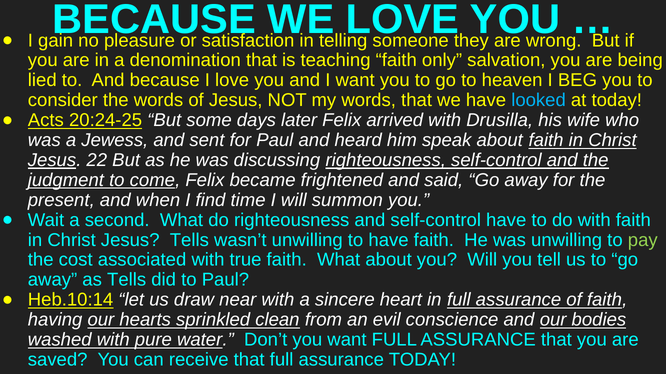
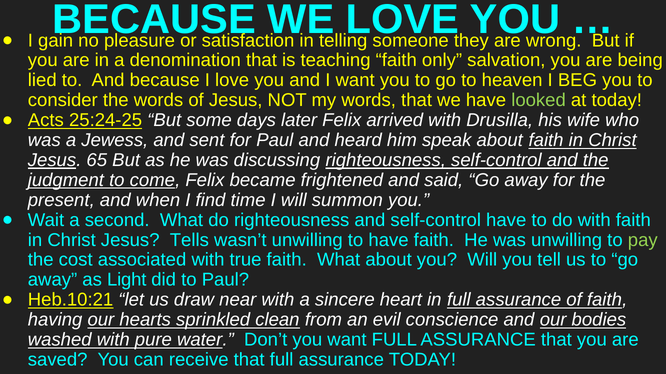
looked colour: light blue -> light green (539, 100)
20:24-25: 20:24-25 -> 25:24-25 (106, 120)
22: 22 -> 65 (97, 160)
as Tells: Tells -> Light (127, 280)
Heb.10:14: Heb.10:14 -> Heb.10:21 (71, 300)
